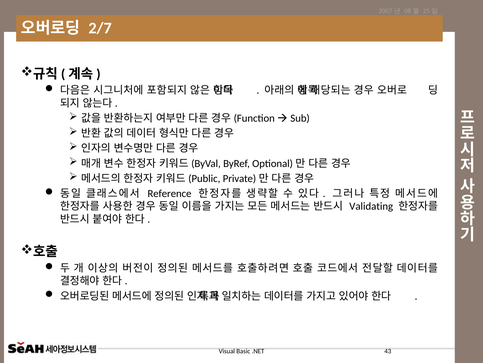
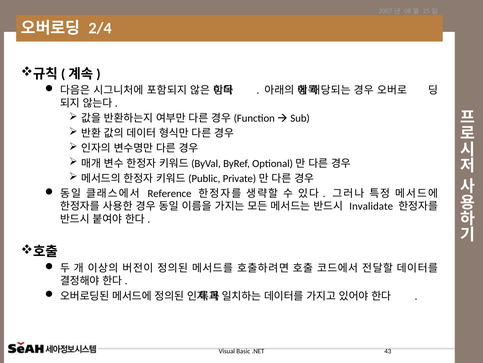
2/7: 2/7 -> 2/4 (100, 28)
Validating: Validating -> Invalidate (371, 206)
